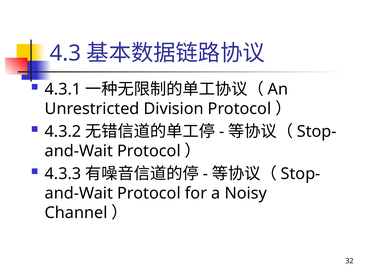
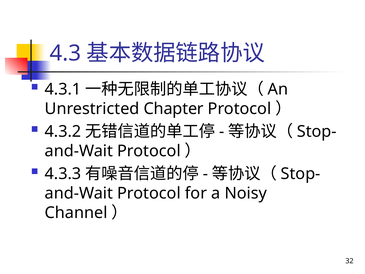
Division: Division -> Chapter (174, 109)
